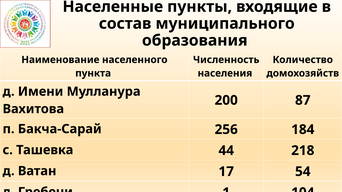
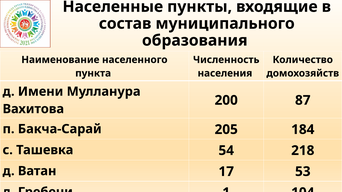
256: 256 -> 205 (226, 130)
44: 44 -> 54 (226, 151)
54: 54 -> 53 (303, 172)
